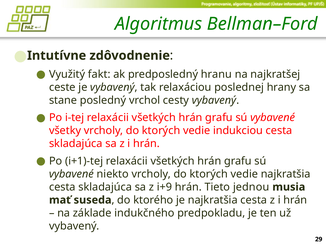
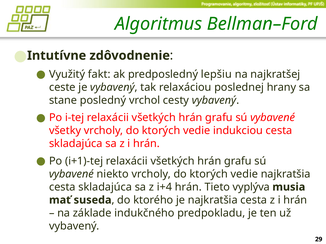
hranu: hranu -> lepšiu (216, 74)
i+9: i+9 -> i+4 (164, 187)
jednou: jednou -> vyplýva (251, 187)
